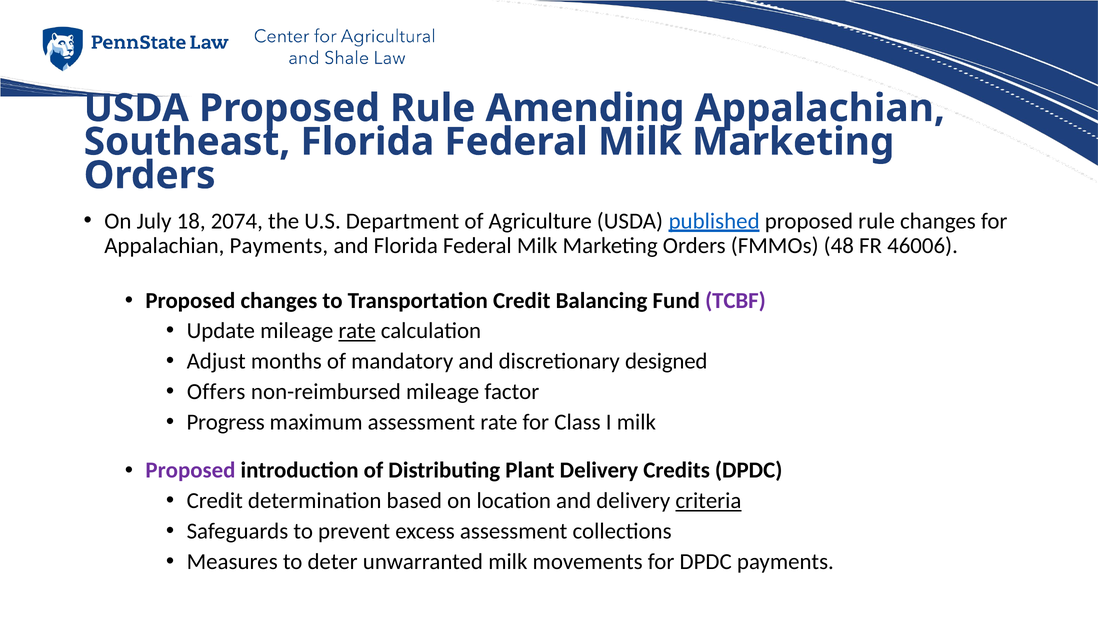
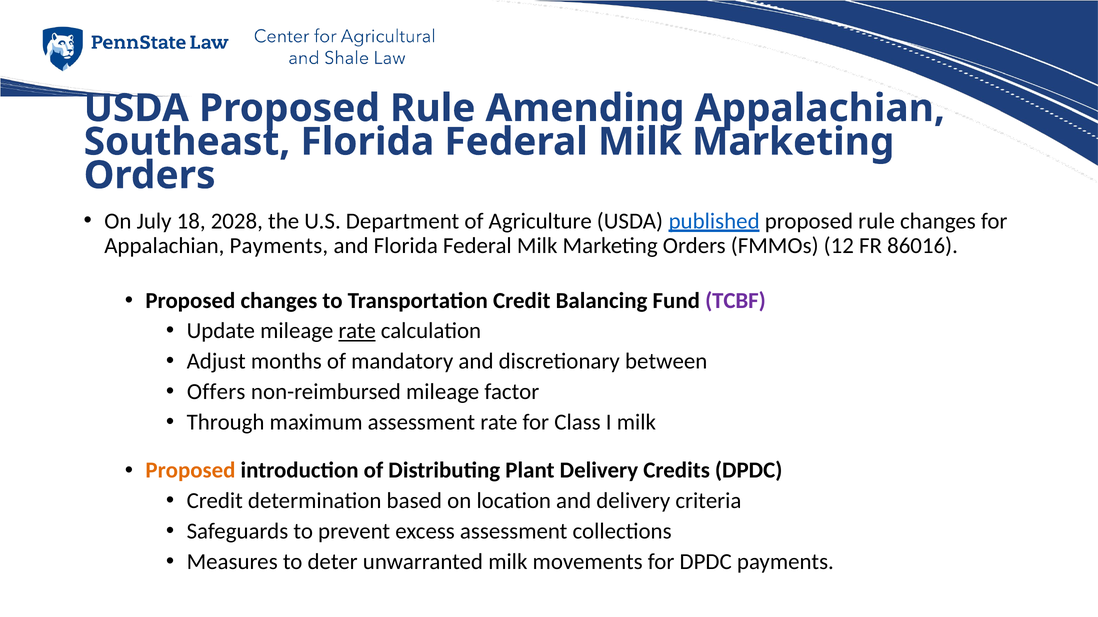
2074: 2074 -> 2028 (237, 221)
48: 48 -> 12 (839, 246)
46006: 46006 -> 86016 (923, 246)
designed: designed -> between (666, 362)
Progress: Progress -> Through (226, 422)
Proposed colour: purple -> orange (190, 471)
criteria underline: present -> none (708, 501)
